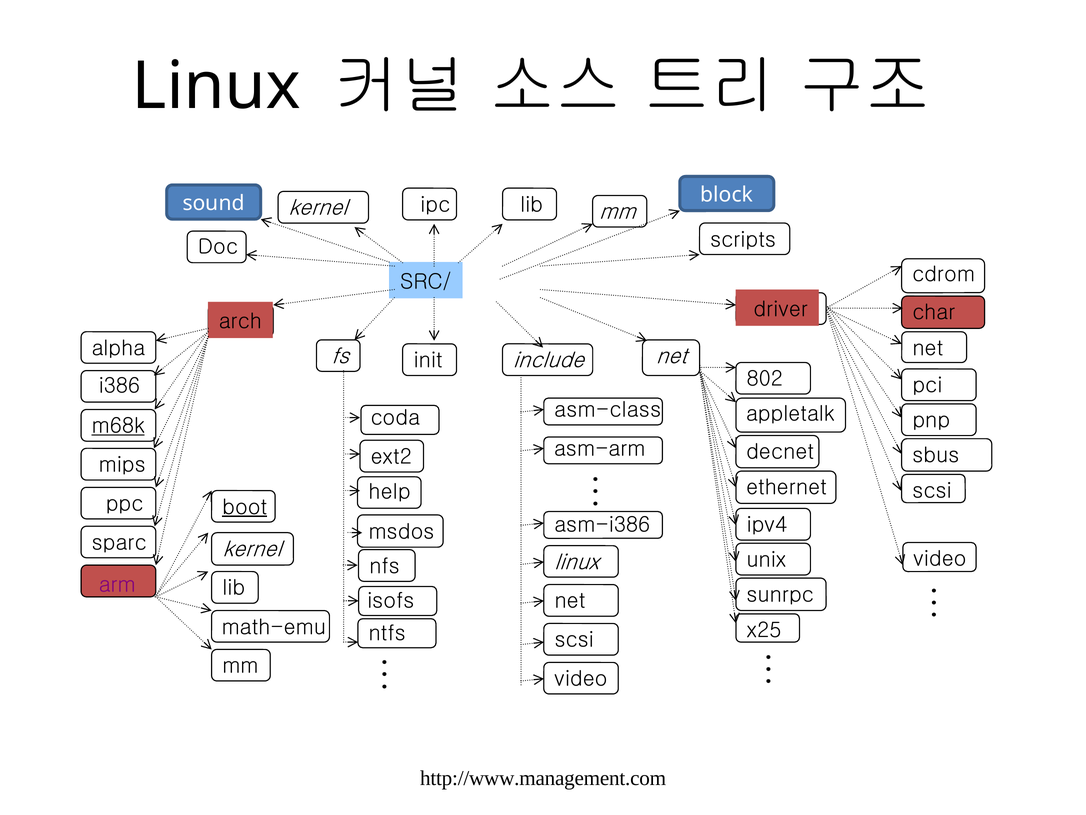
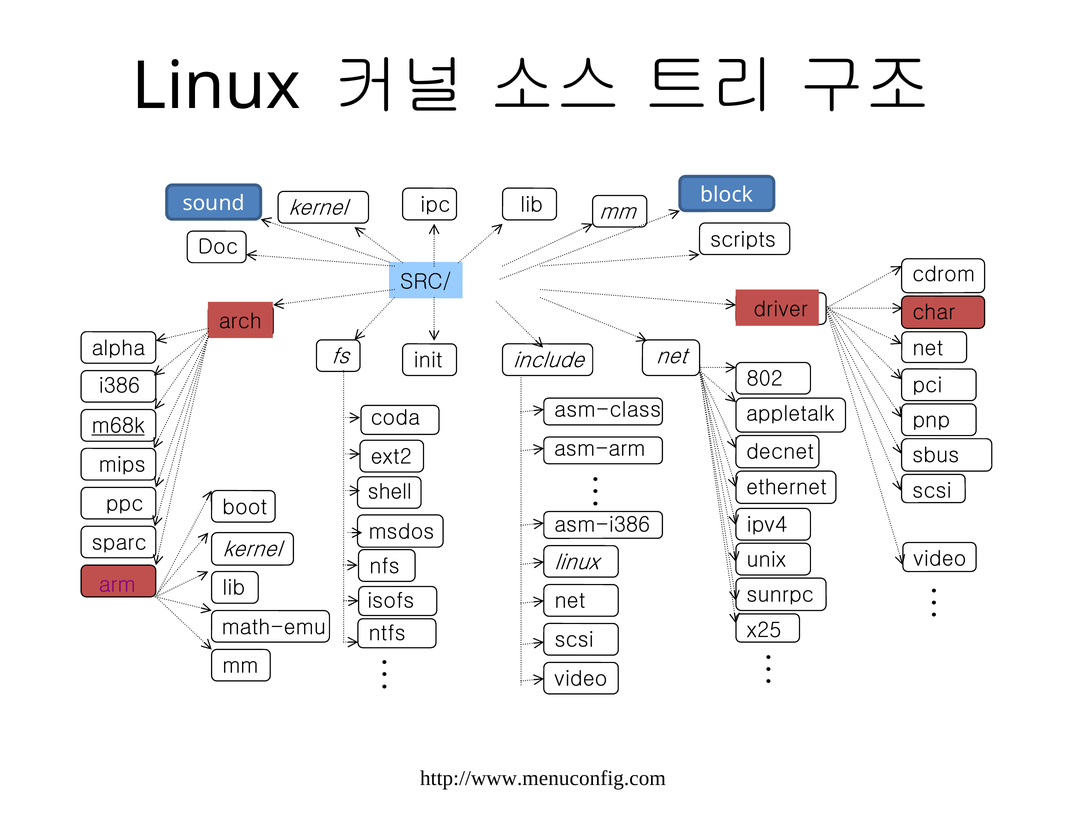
help: help -> shell (390, 491)
boot underline: present -> none (245, 507)
http://www.management.com: http://www.management.com -> http://www.menuconfig.com (543, 778)
